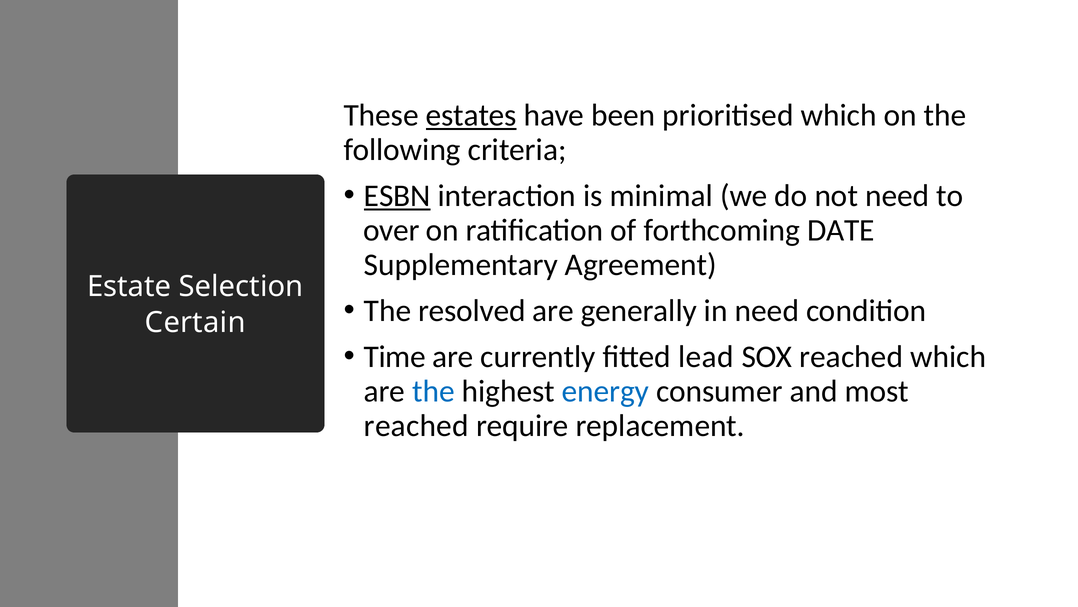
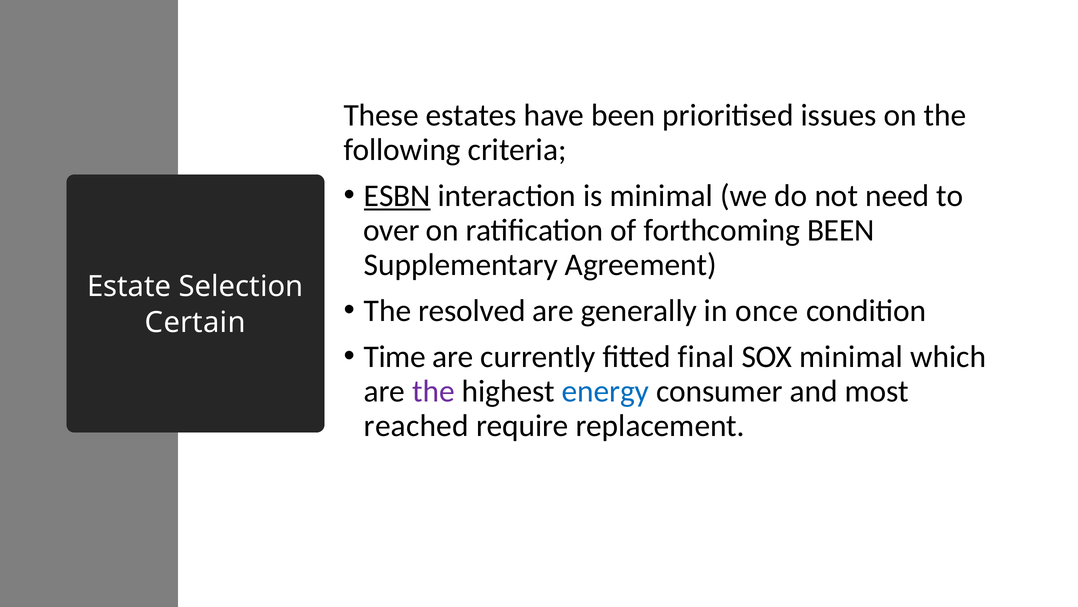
estates underline: present -> none (471, 115)
prioritised which: which -> issues (839, 115)
forthcoming DATE: DATE -> BEEN (841, 230)
in need: need -> once (767, 311)
lead: lead -> final (706, 356)
SOX reached: reached -> minimal (851, 356)
the colour: blue -> purple (433, 391)
